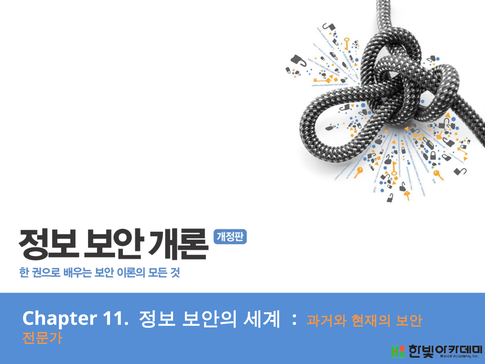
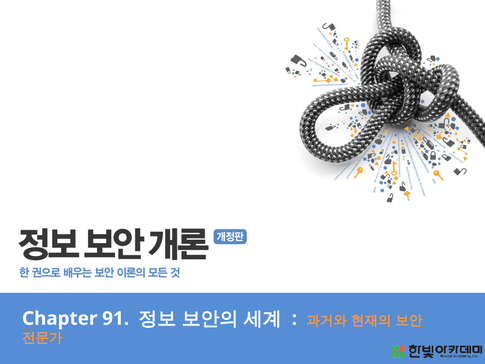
11: 11 -> 91 (116, 318)
